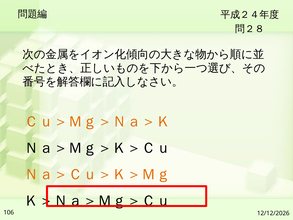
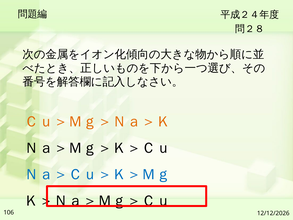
Ｎａ＞Ｃｕ＞Ｋ＞Ｍｇ colour: orange -> blue (97, 174)
